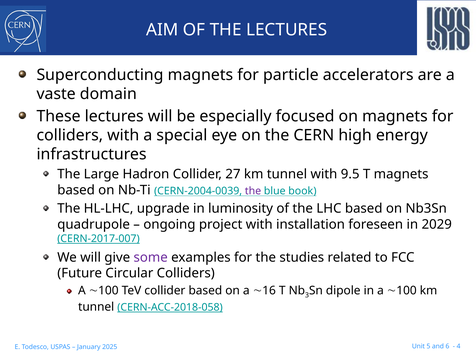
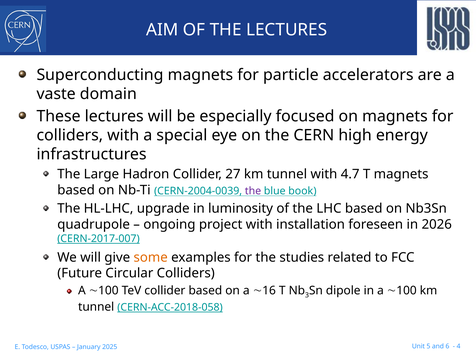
9.5: 9.5 -> 4.7 (350, 174)
2029: 2029 -> 2026 (437, 224)
some colour: purple -> orange (151, 257)
